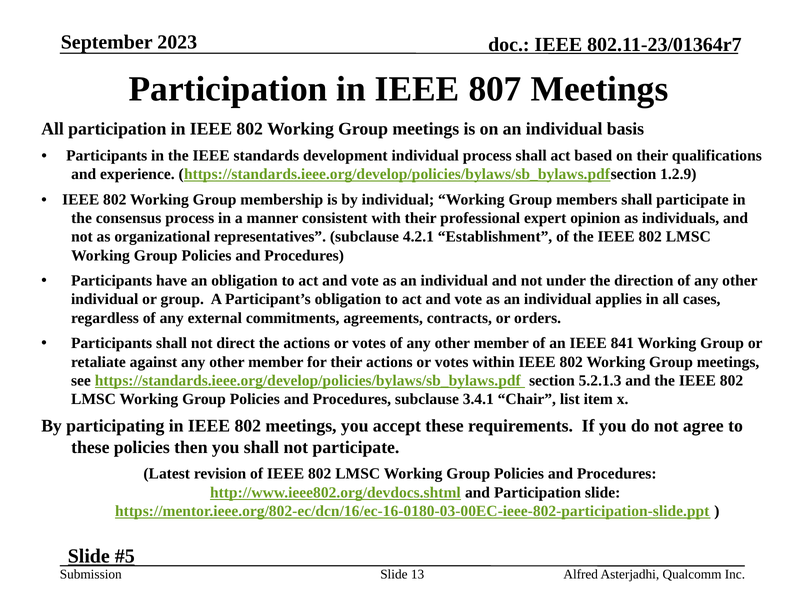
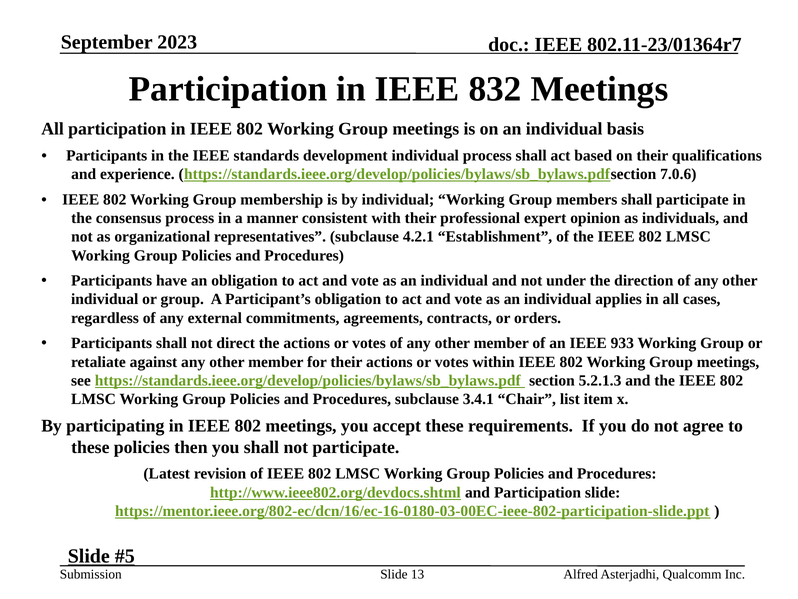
807: 807 -> 832 (495, 89)
1.2.9: 1.2.9 -> 7.0.6 (678, 174)
841: 841 -> 933 (622, 343)
